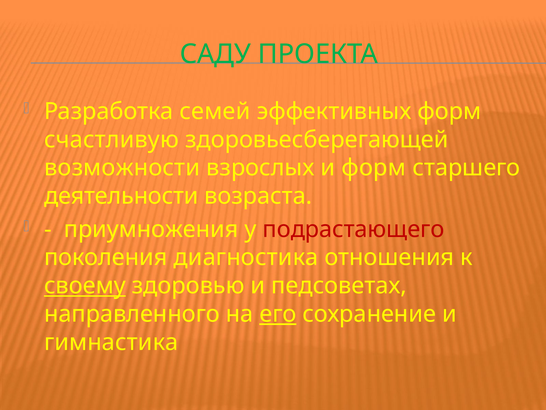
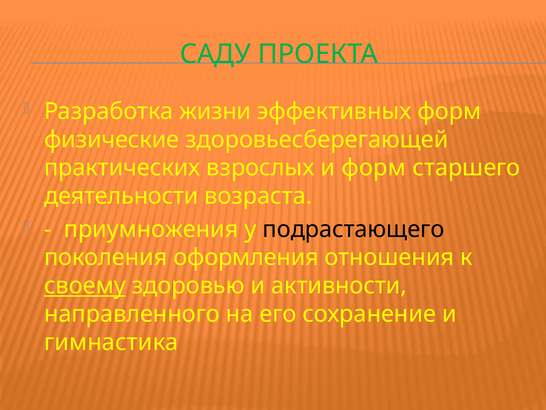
семей: семей -> жизни (215, 111)
счастливую: счастливую -> физические (112, 139)
возможности: возможности -> практических (122, 168)
подрастающего colour: red -> black (354, 229)
диагностика: диагностика -> оформления (246, 257)
педсоветах: педсоветах -> активности (339, 285)
его underline: present -> none (278, 314)
